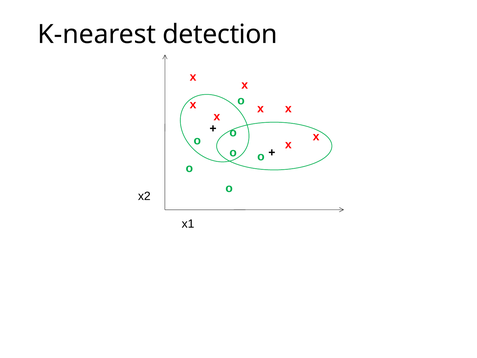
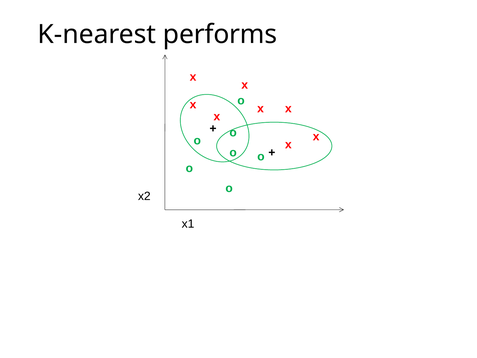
detection: detection -> performs (220, 34)
